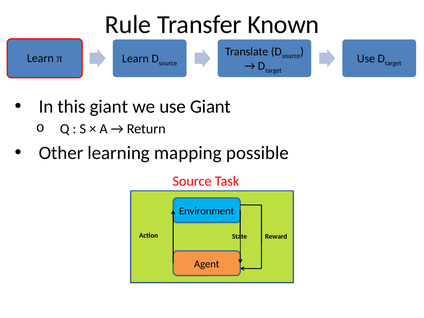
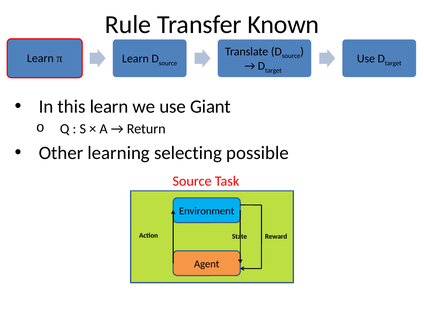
this giant: giant -> learn (109, 107)
mapping: mapping -> selecting (188, 153)
